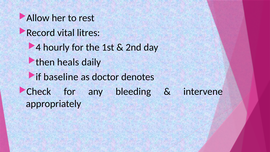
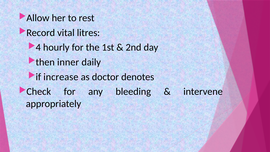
heals: heals -> inner (68, 62)
baseline: baseline -> increase (61, 77)
